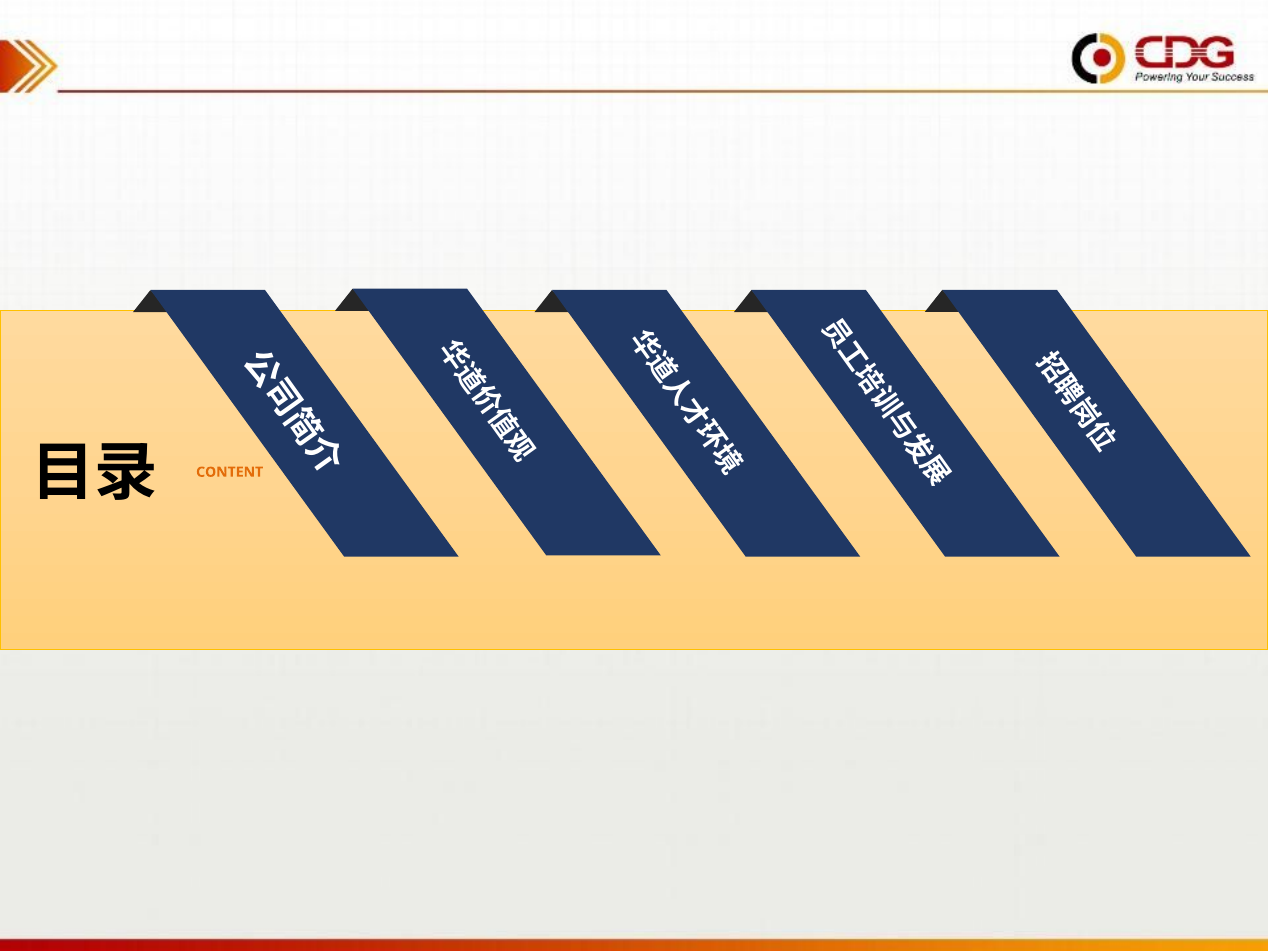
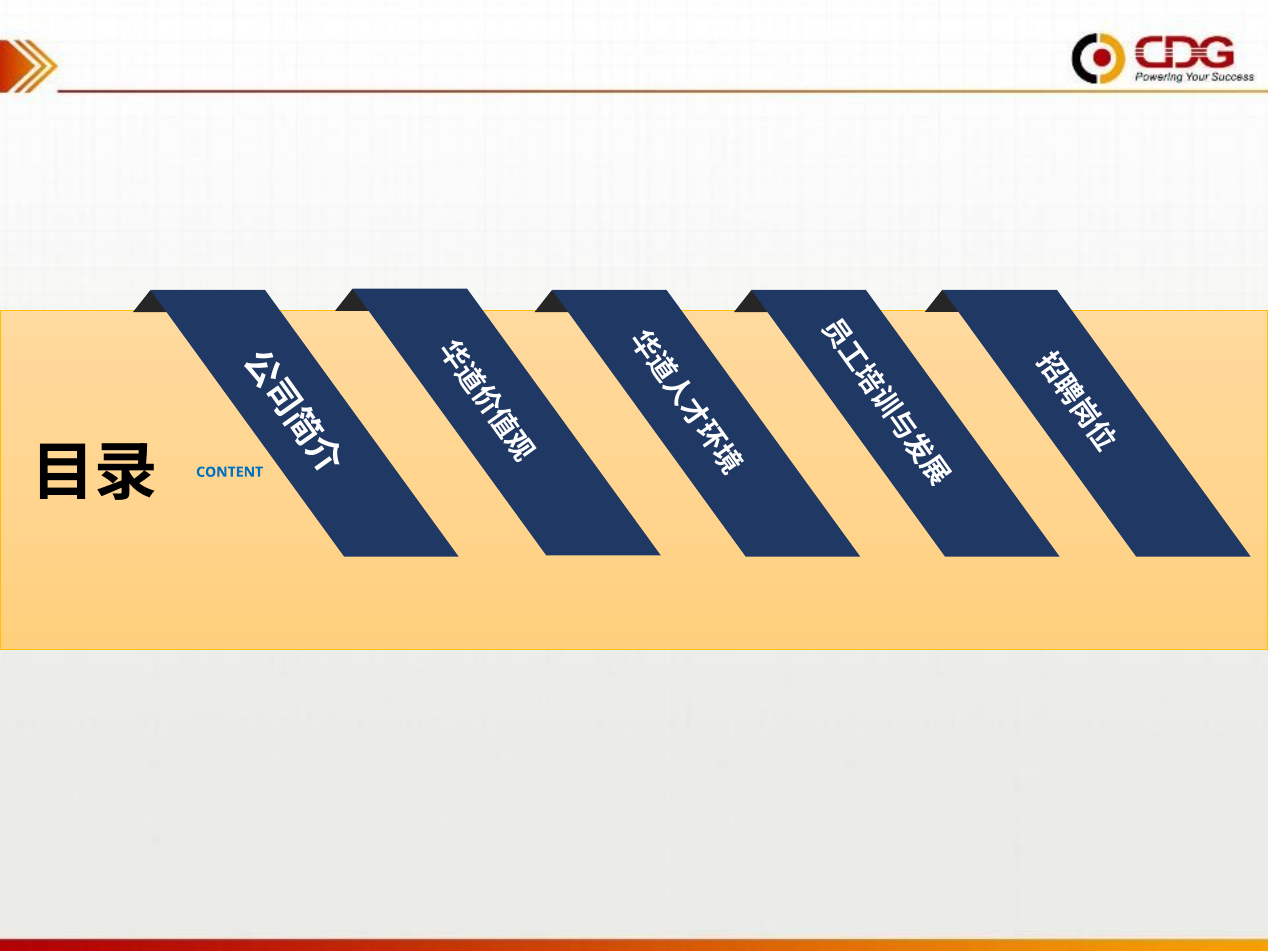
CONTENT colour: orange -> blue (230, 472)
